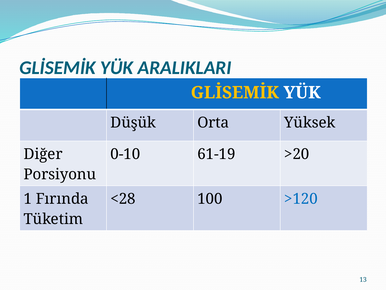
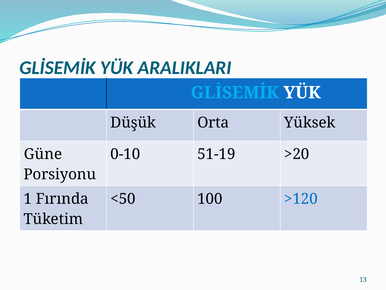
GLİSEMİK colour: yellow -> light blue (235, 92)
Diğer: Diğer -> Güne (43, 154)
61-19: 61-19 -> 51-19 (216, 154)
<28: <28 -> <50 (123, 198)
